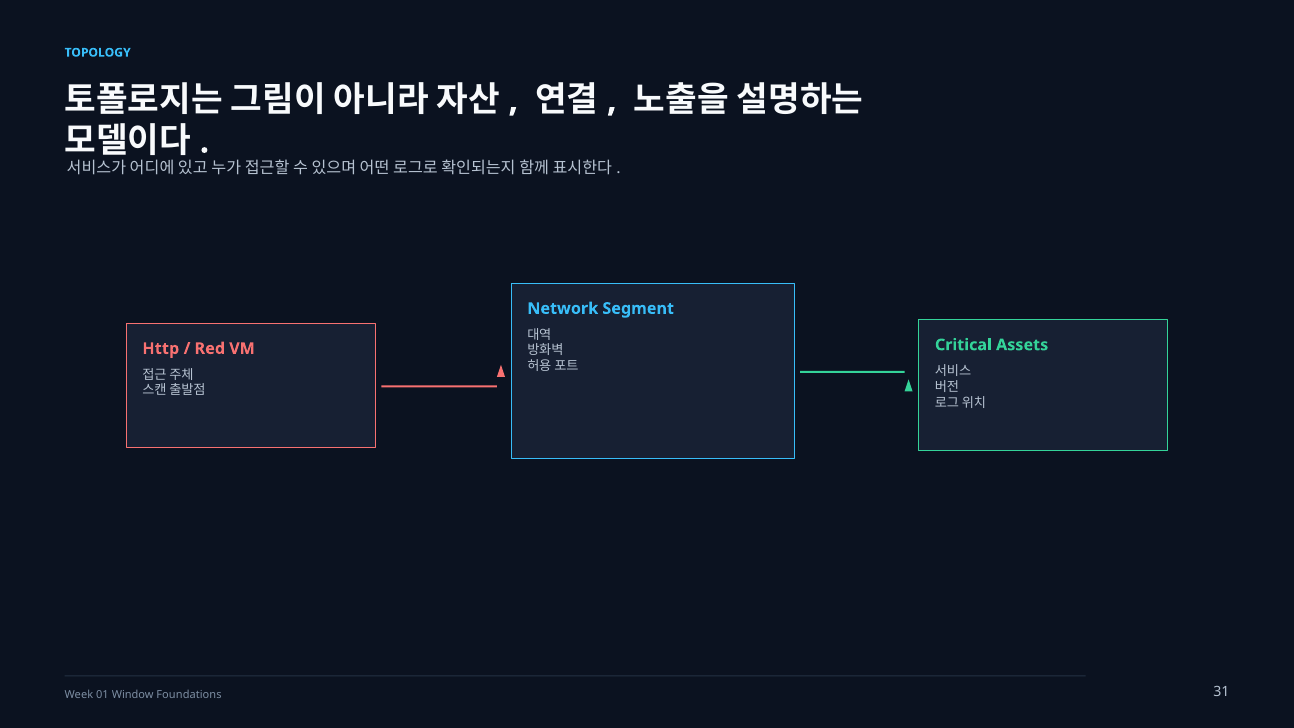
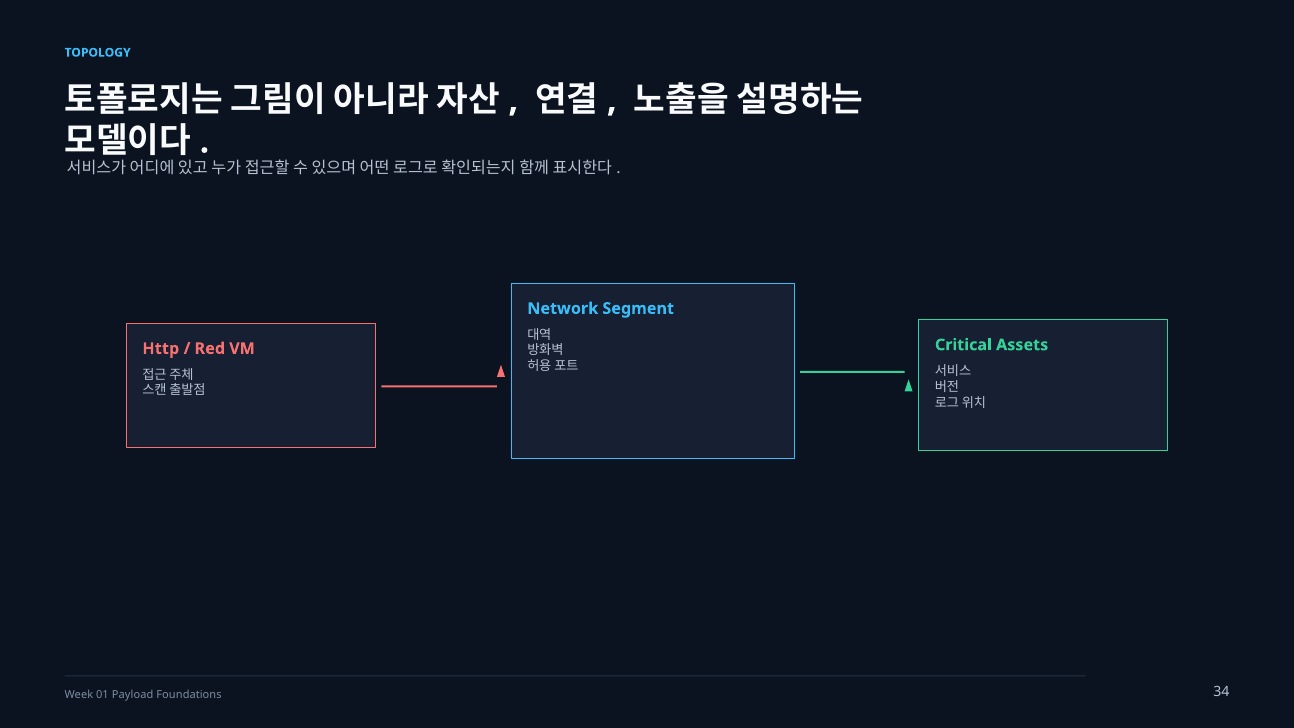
Window: Window -> Payload (133, 695)
31: 31 -> 34 (1221, 692)
